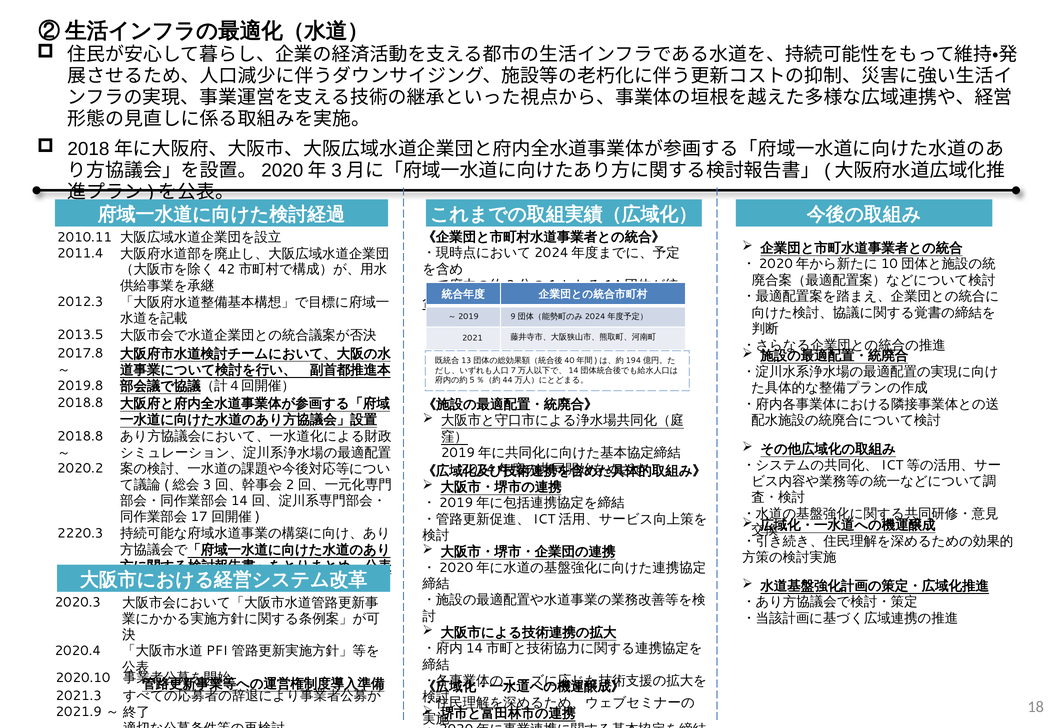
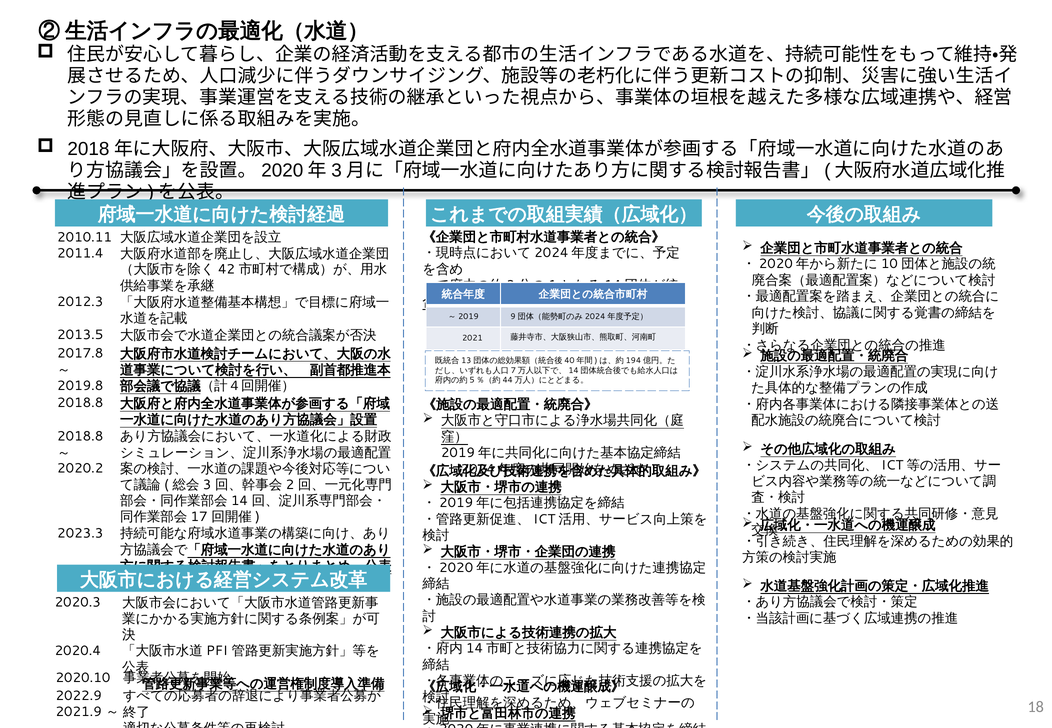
2220.3: 2220.3 -> 2023.3 (80, 533)
2021.3: 2021.3 -> 2022.9 (79, 696)
